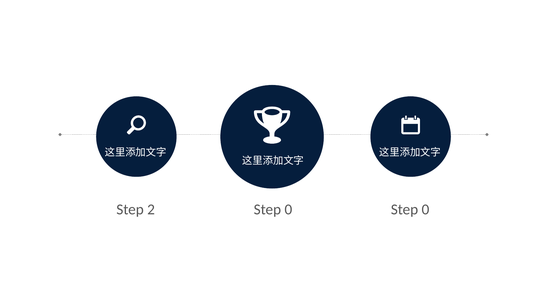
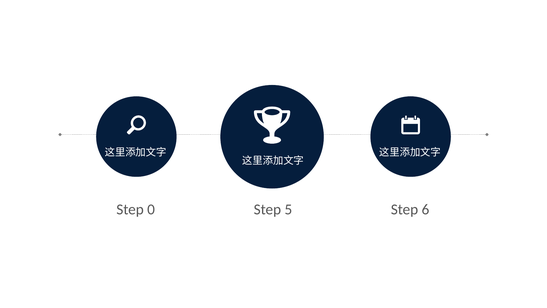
2: 2 -> 0 (151, 209)
0: 0 -> 5 (288, 209)
0: 0 -> 6 (425, 209)
